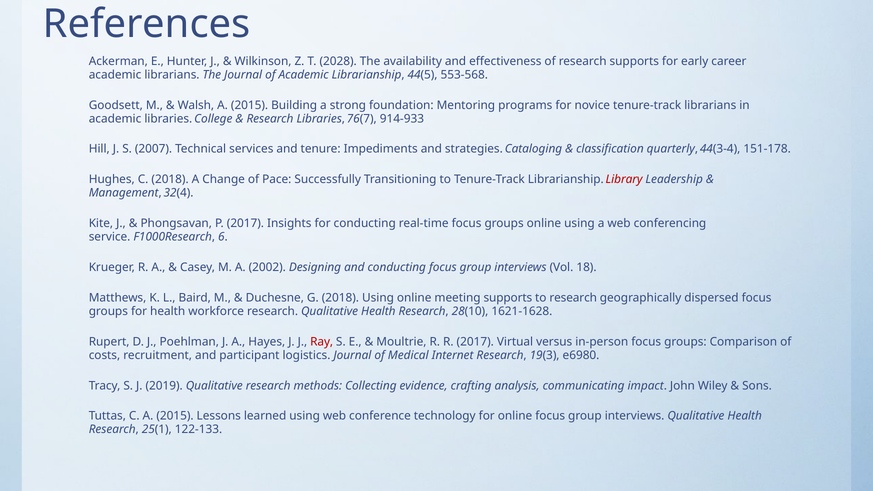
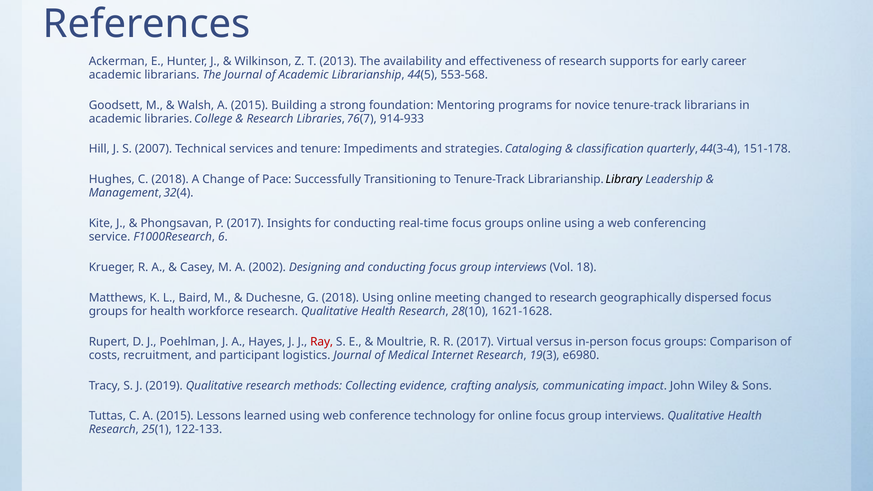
2028: 2028 -> 2013 (338, 61)
Library colour: red -> black (624, 180)
meeting supports: supports -> changed (508, 298)
